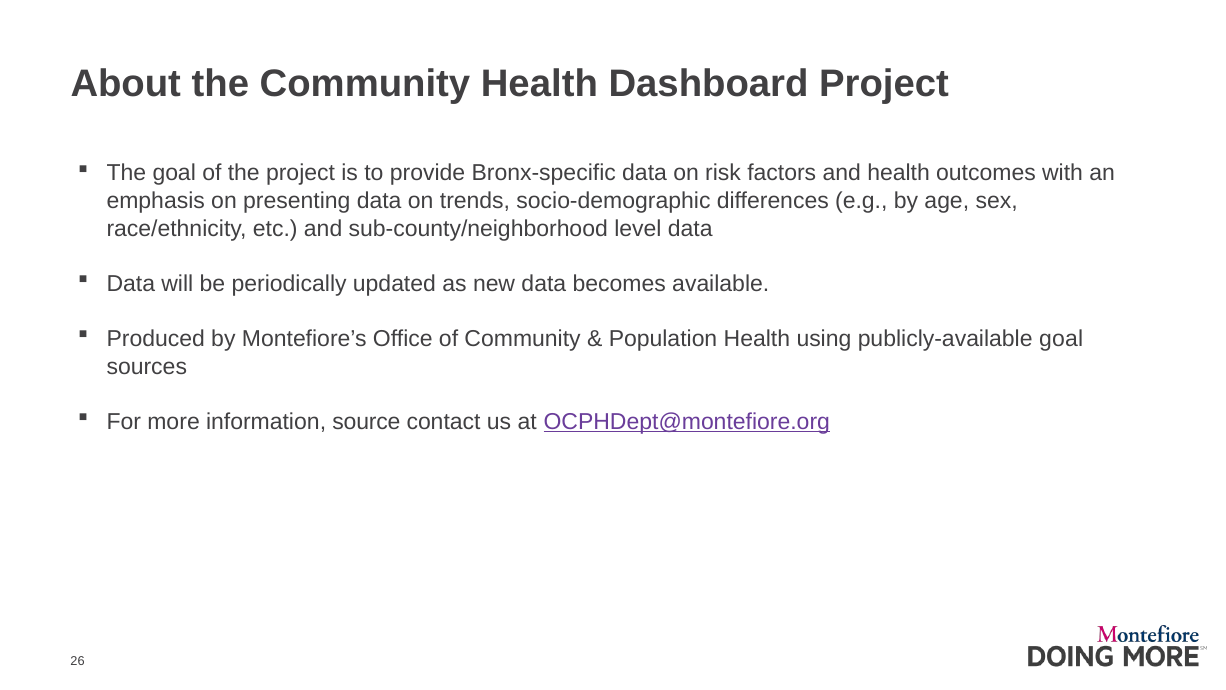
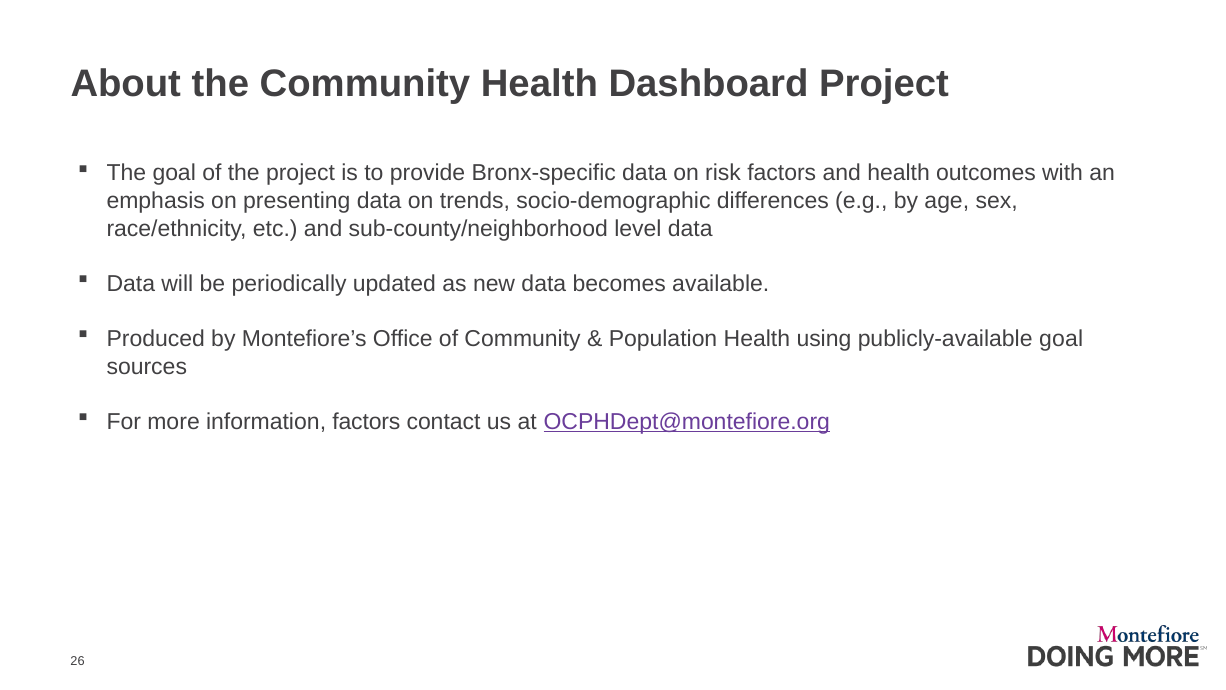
information source: source -> factors (366, 422)
